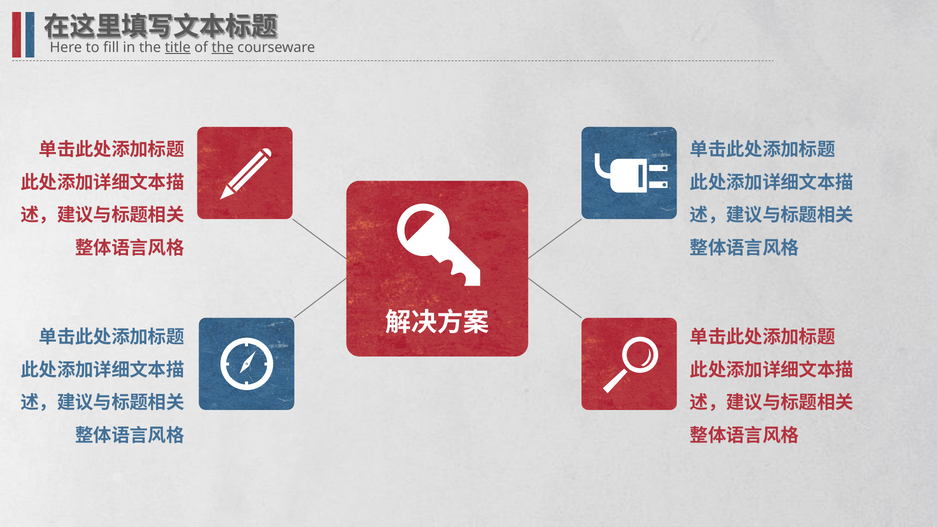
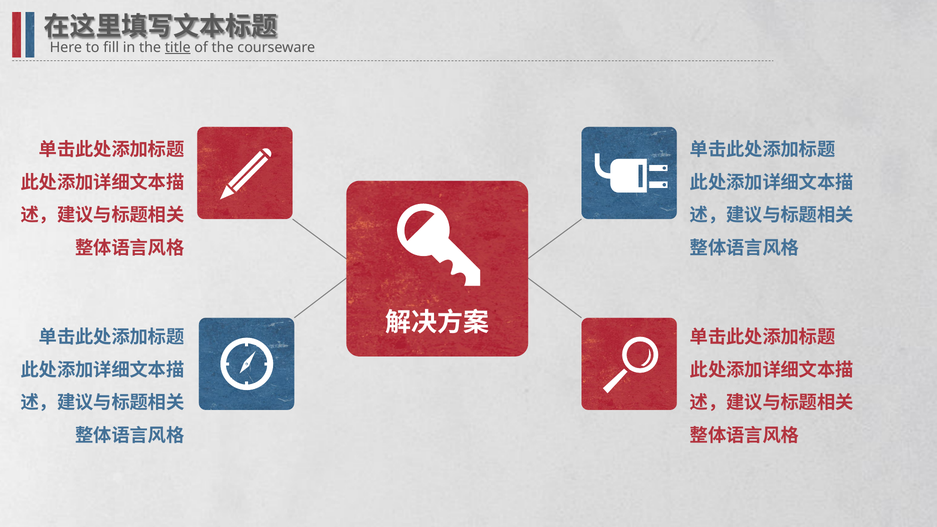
the underline: present -> none (223, 47)
